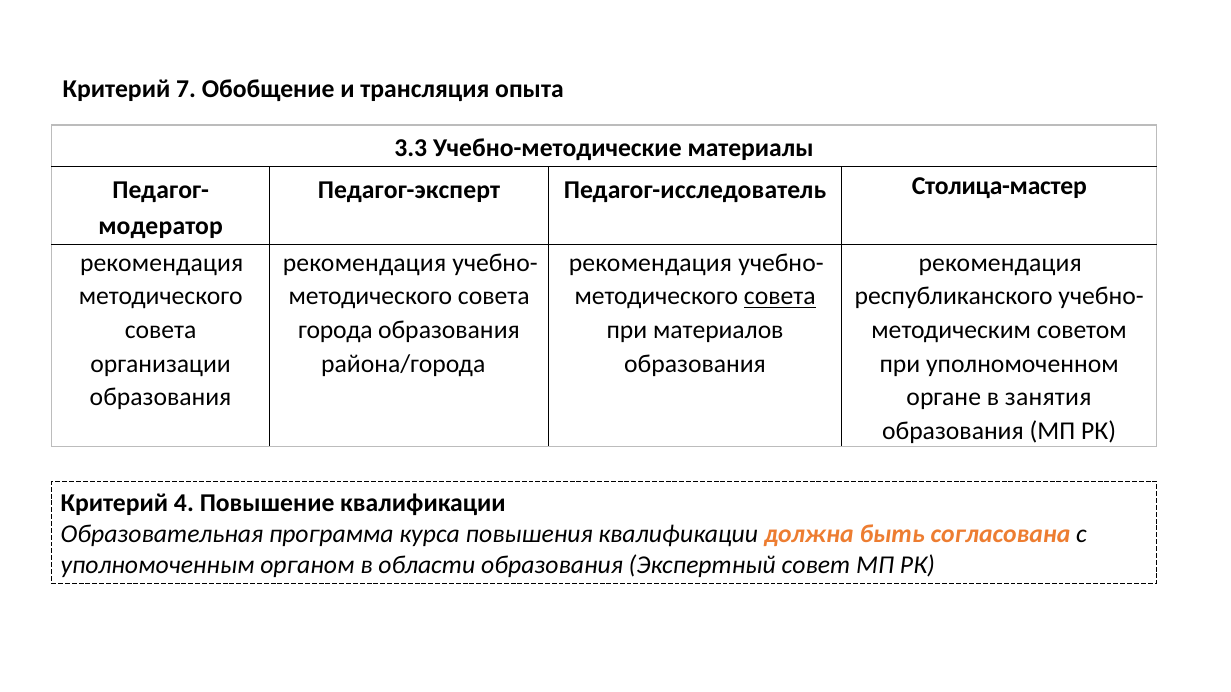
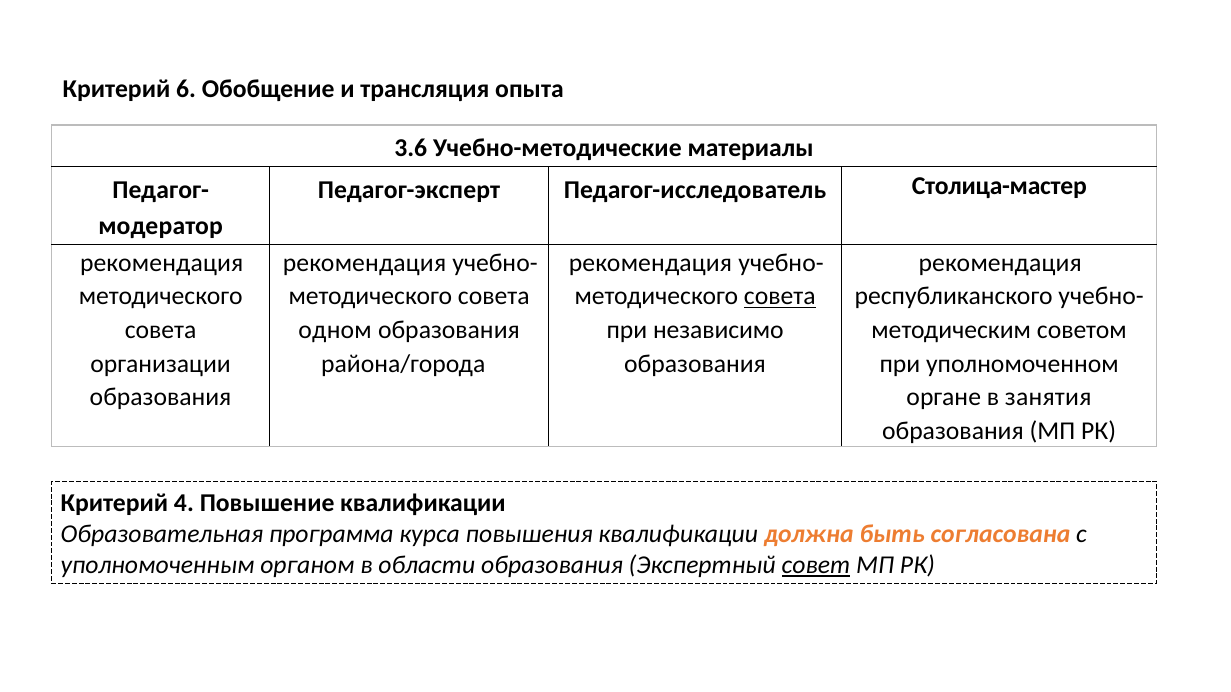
7: 7 -> 6 (186, 89)
3.3: 3.3 -> 3.6 (411, 149)
города: города -> одном (335, 330)
материалов: материалов -> независимо (718, 330)
совет underline: none -> present (816, 565)
